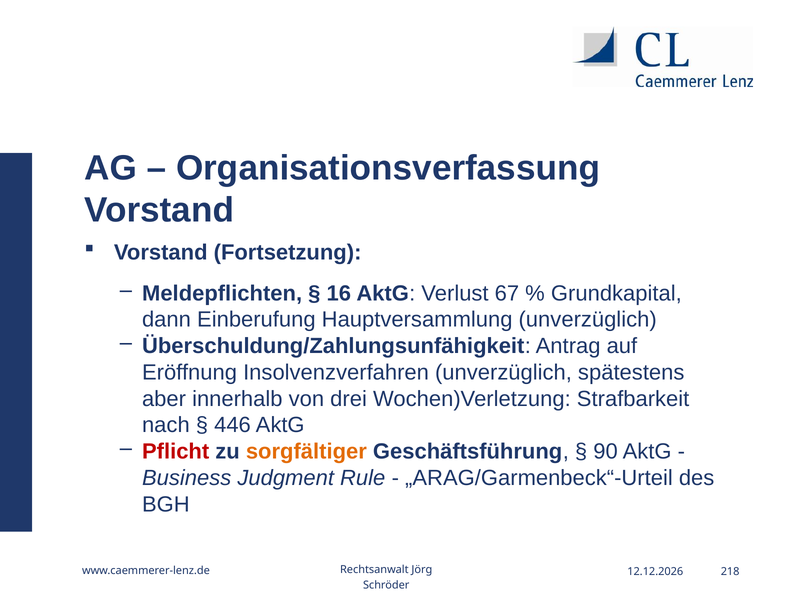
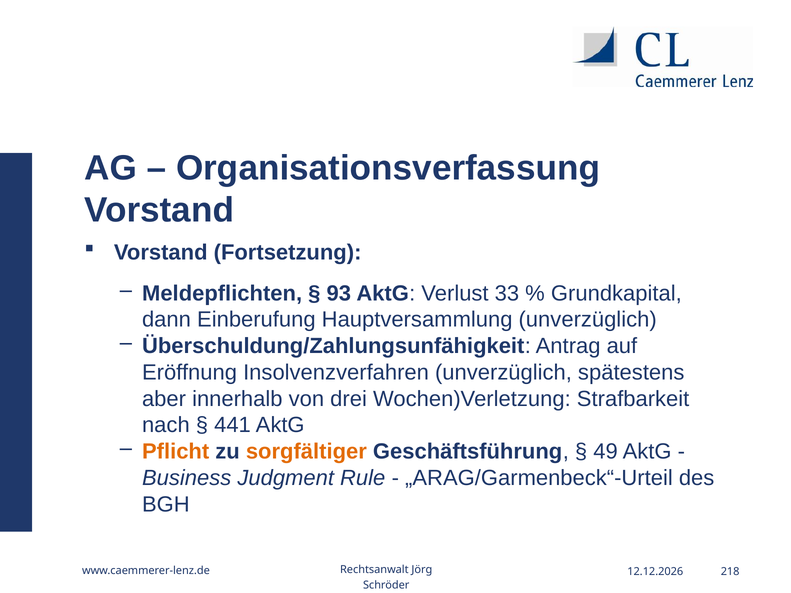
16: 16 -> 93 (339, 293)
67: 67 -> 33 (507, 293)
446: 446 -> 441 (232, 425)
Pflicht colour: red -> orange (176, 452)
90: 90 -> 49 (606, 452)
